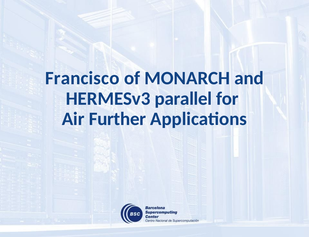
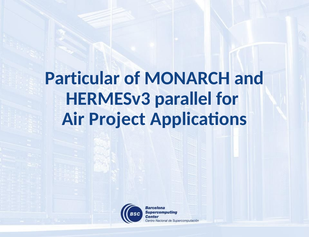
Francisco: Francisco -> Particular (82, 78)
Further: Further -> Project (117, 119)
